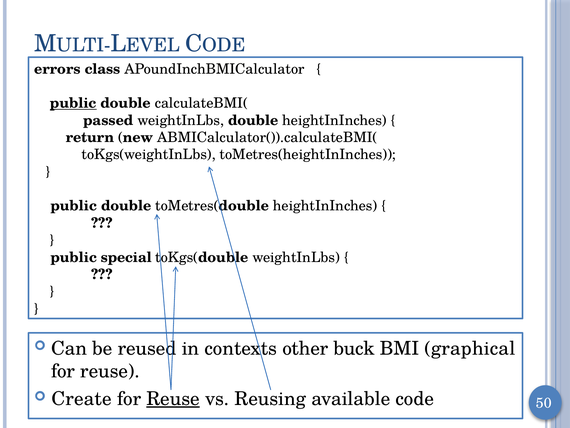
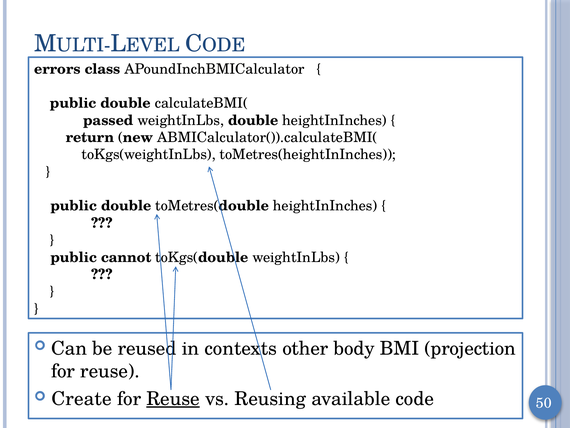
public underline: present -> none (73, 103)
special: special -> cannot (126, 257)
buck: buck -> body (354, 348)
graphical: graphical -> projection (470, 348)
